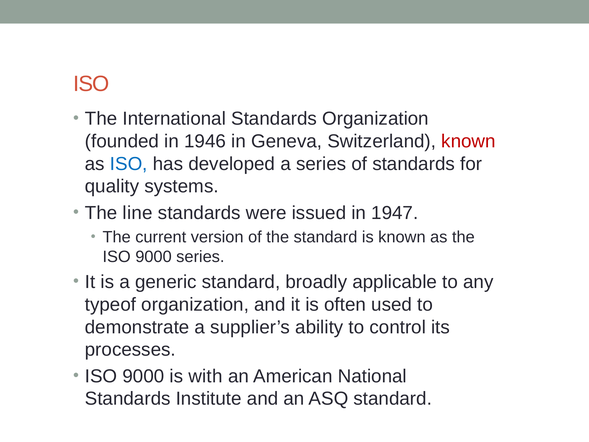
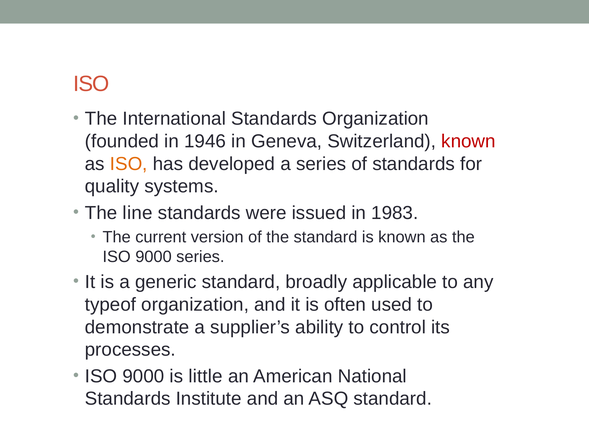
ISO colour: blue -> orange (129, 164)
1947: 1947 -> 1983 (395, 213)
with: with -> little (206, 376)
